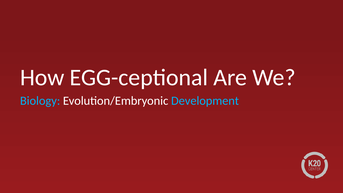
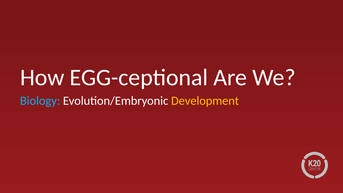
Development colour: light blue -> yellow (205, 101)
